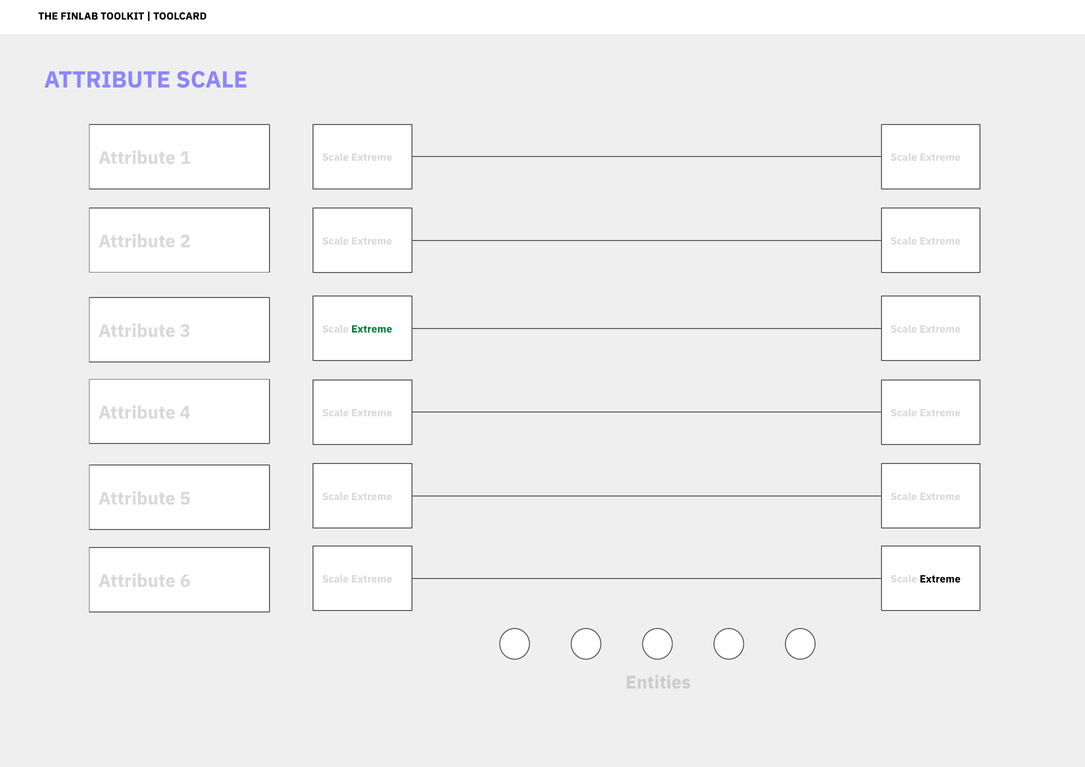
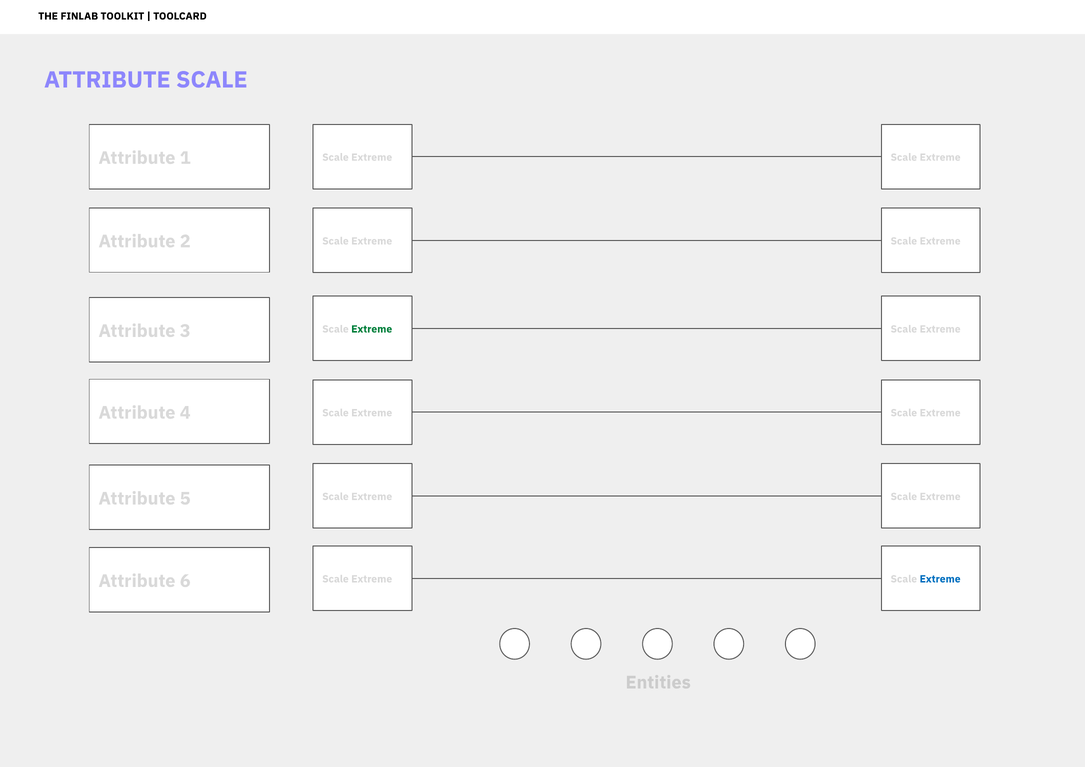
Extreme colour: black -> blue (940, 579)
